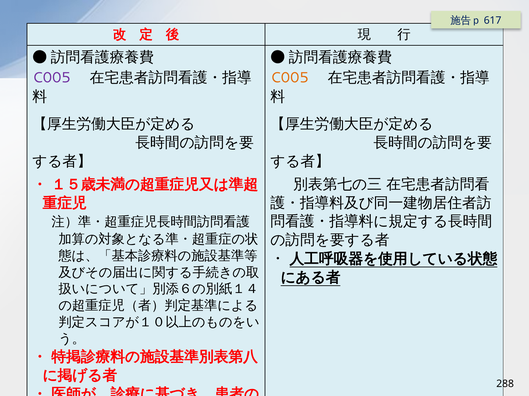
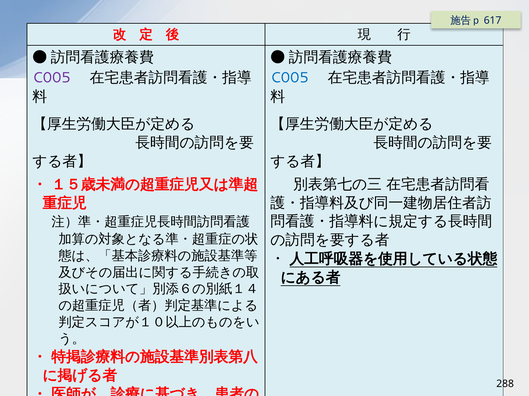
C005 colour: orange -> blue (290, 78)
